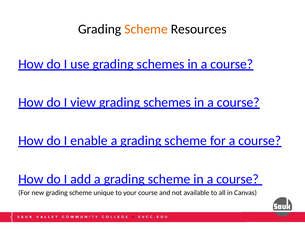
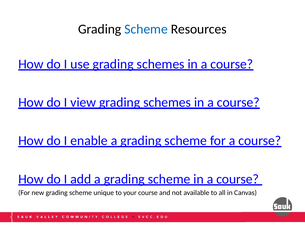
Scheme colour: orange -> blue (146, 29)
